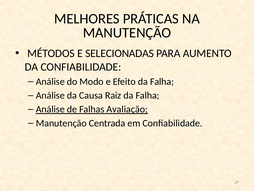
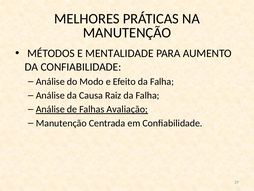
SELECIONADAS: SELECIONADAS -> MENTALIDADE (119, 53)
